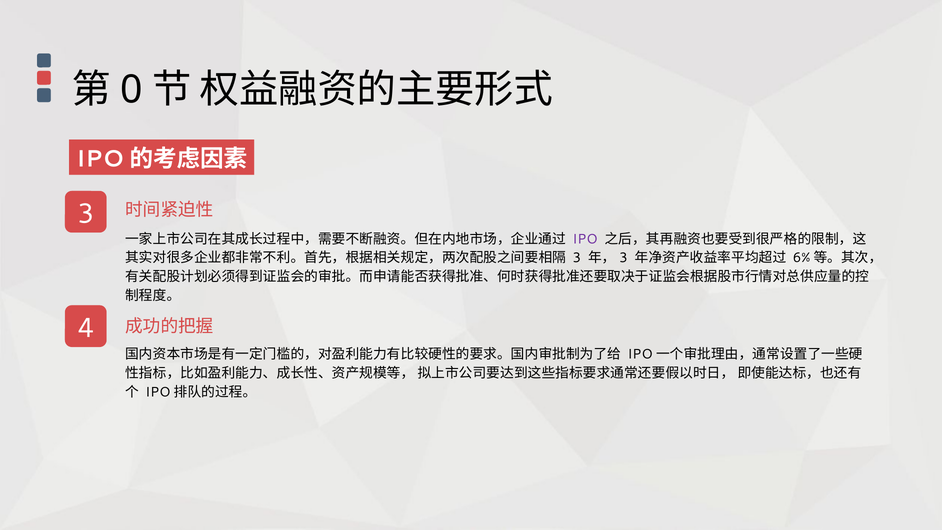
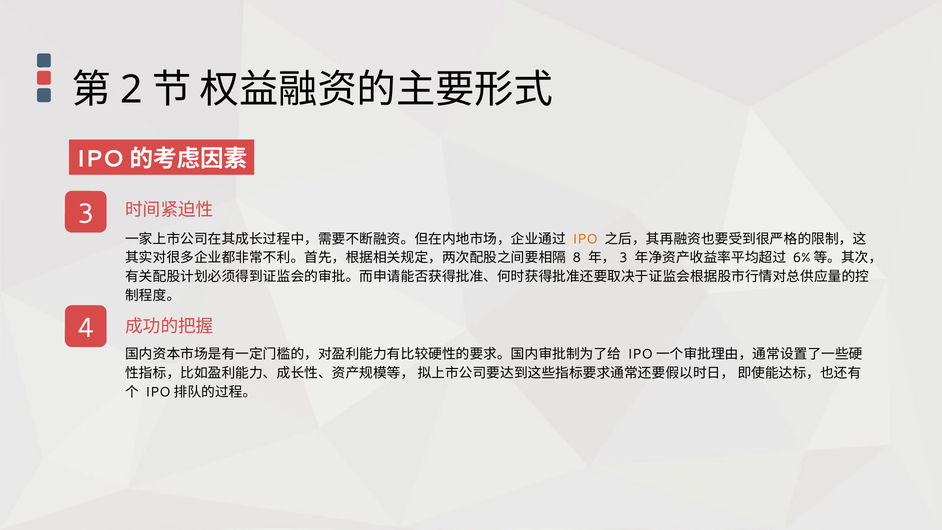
0: 0 -> 2 (132, 90)
IPO colour: purple -> orange (585, 239)
3: 3 -> 8 (577, 258)
